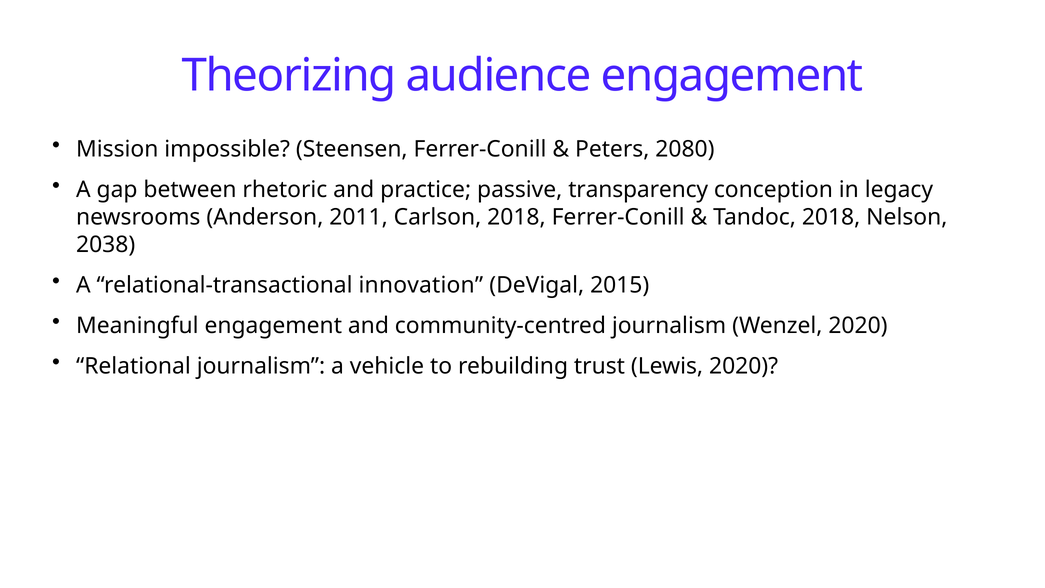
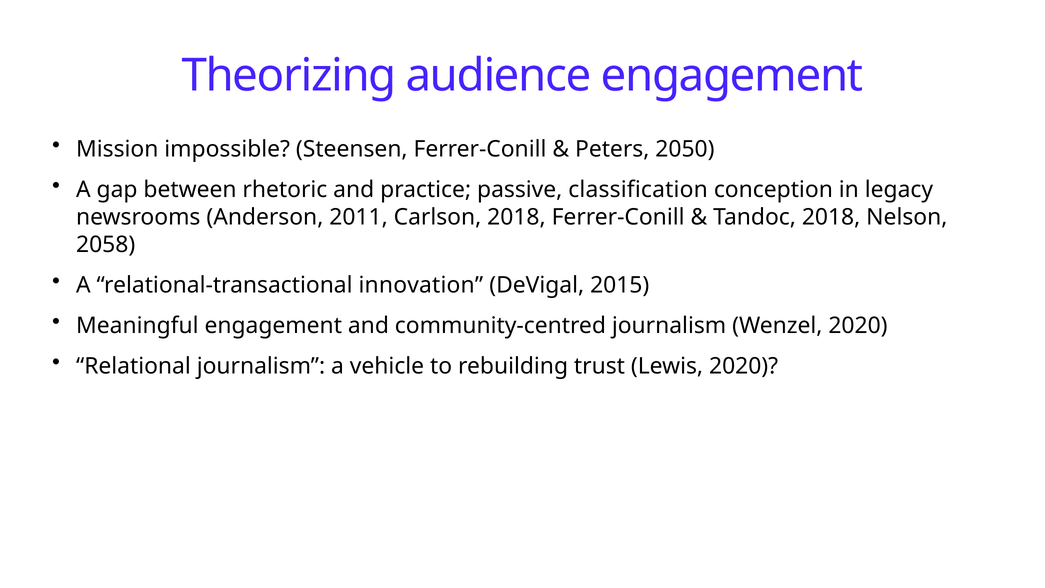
2080: 2080 -> 2050 (685, 149)
transparency: transparency -> classification (638, 190)
2038: 2038 -> 2058 (106, 244)
